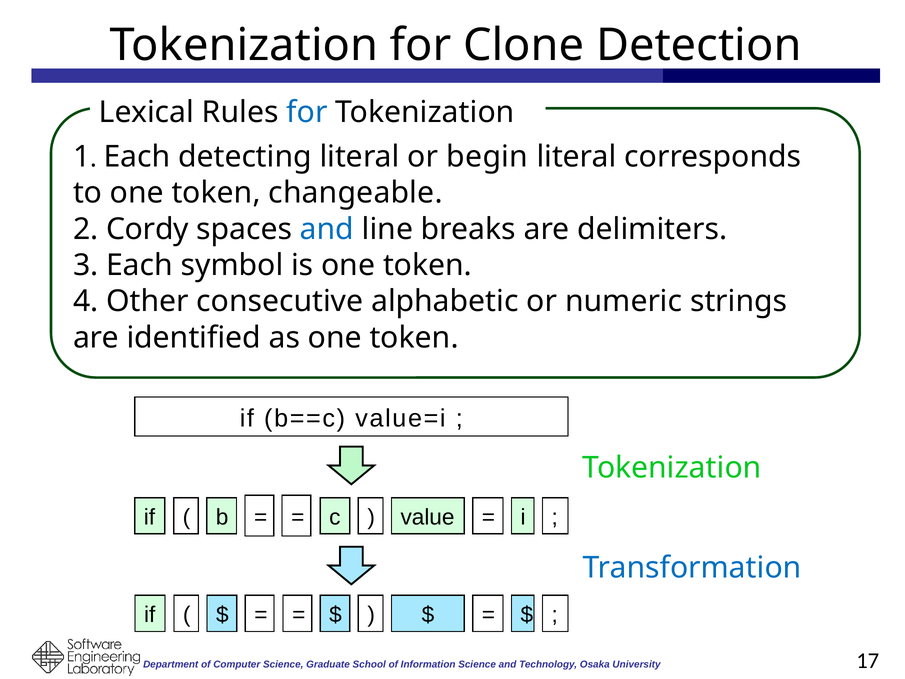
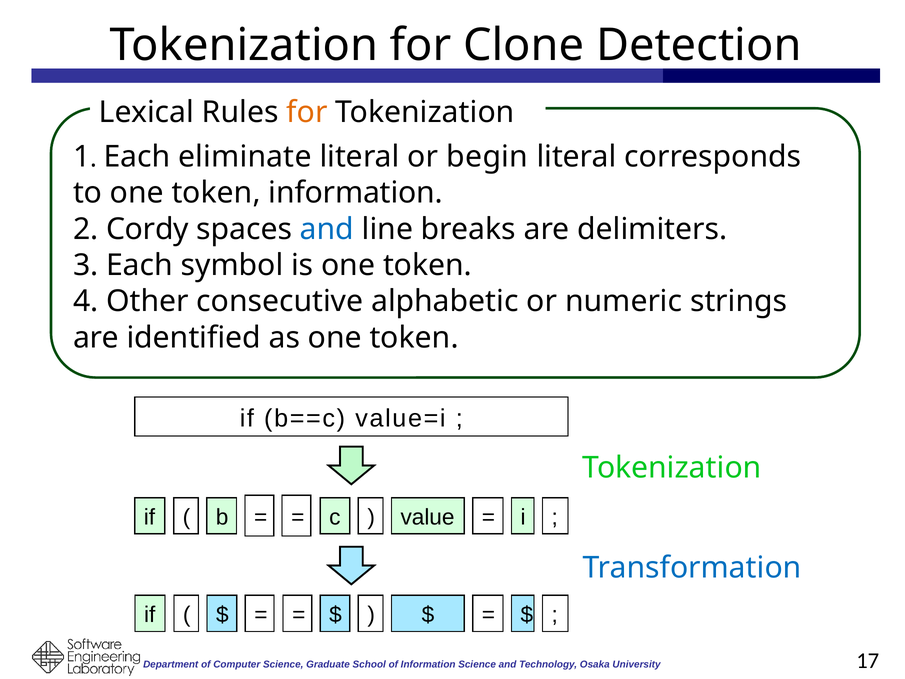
for colour: blue -> orange (307, 112)
detecting: detecting -> eliminate (245, 157)
token changeable: changeable -> information (356, 193)
